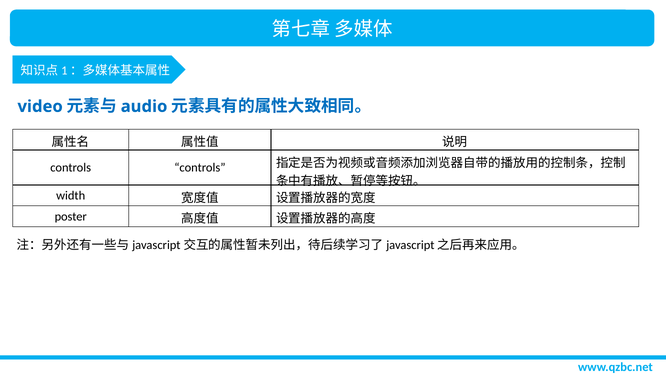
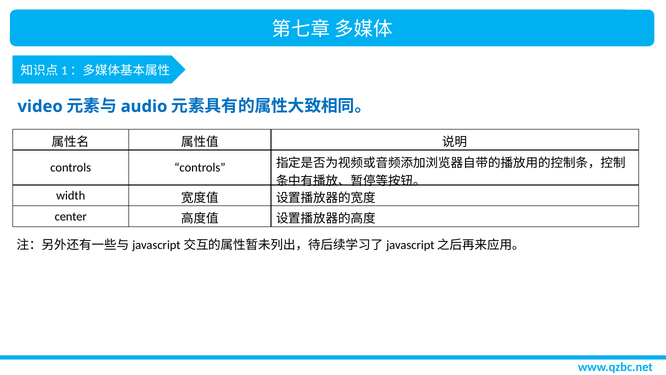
poster: poster -> center (71, 216)
